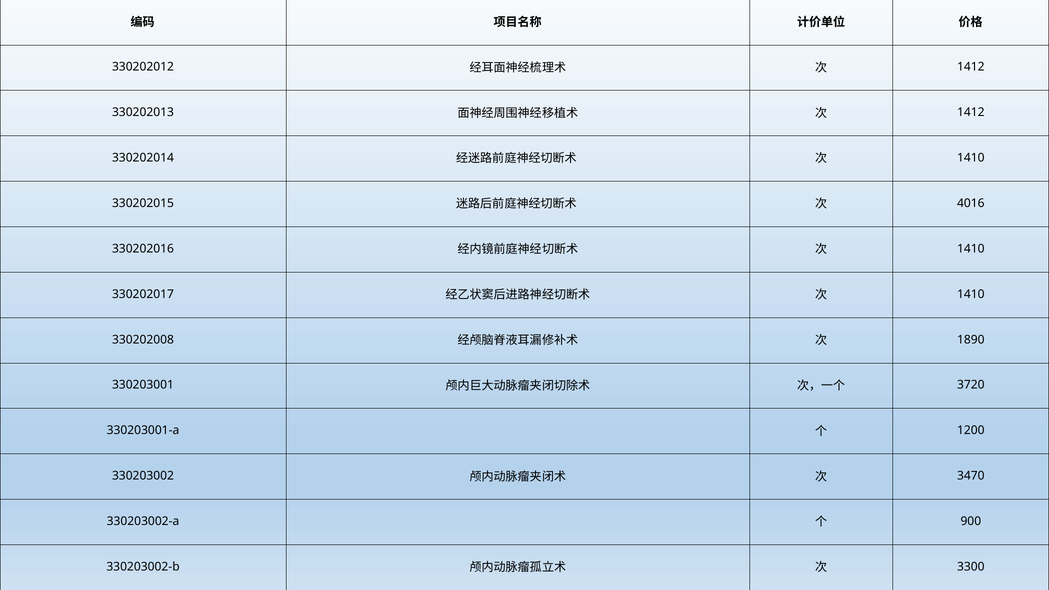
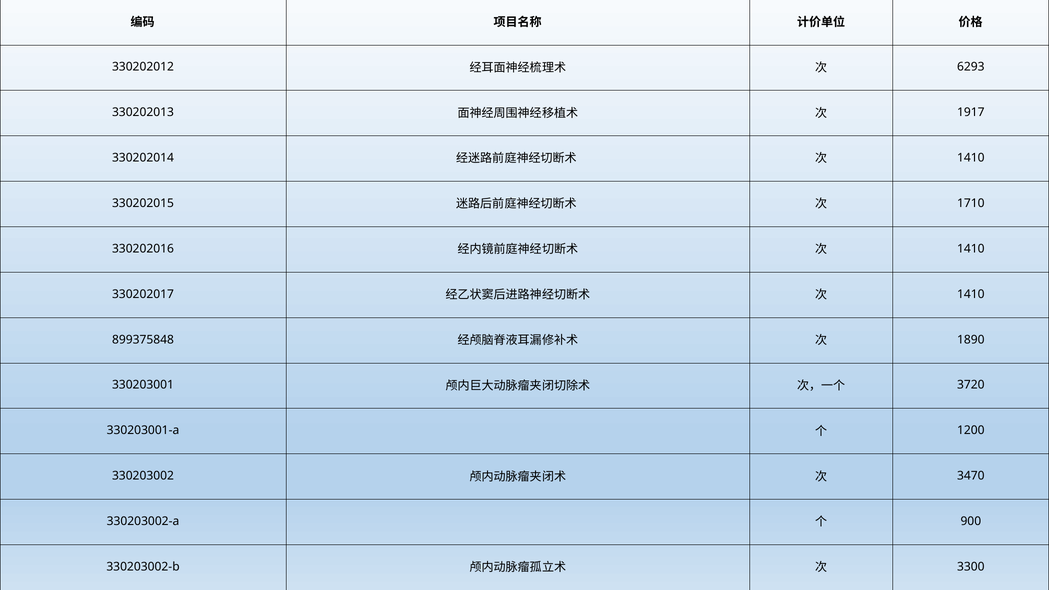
1412: 1412 -> 6293 (971, 67)
1412: 1412 -> 1917 (971, 112)
4016: 4016 -> 1710 (971, 203)
330202008: 330202008 -> 899375848 (143, 340)
